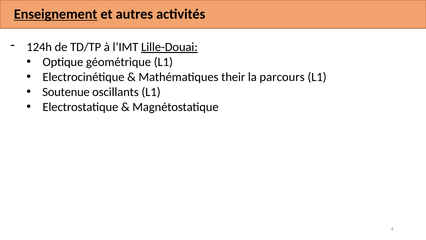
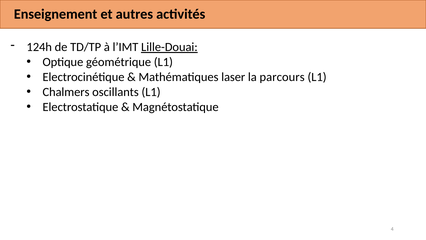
Enseignement underline: present -> none (56, 14)
their: their -> laser (233, 77)
Soutenue: Soutenue -> Chalmers (66, 92)
